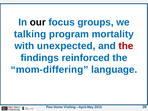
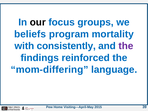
talking: talking -> beliefs (30, 34)
unexpected: unexpected -> consistently (66, 46)
the colour: red -> purple (126, 46)
